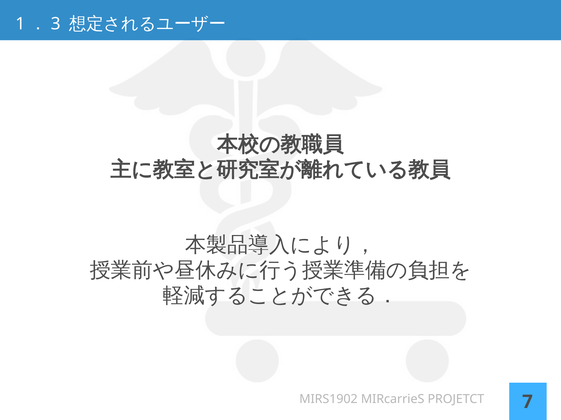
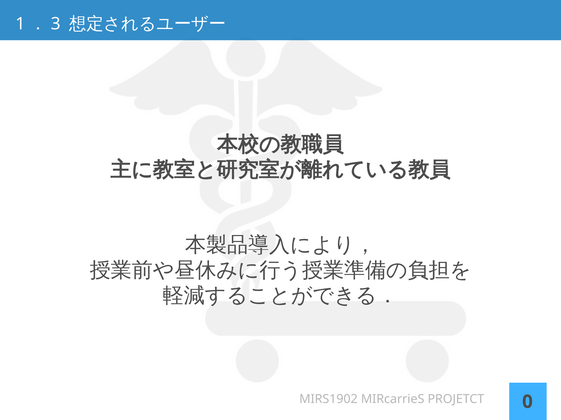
7: 7 -> 0 (527, 402)
